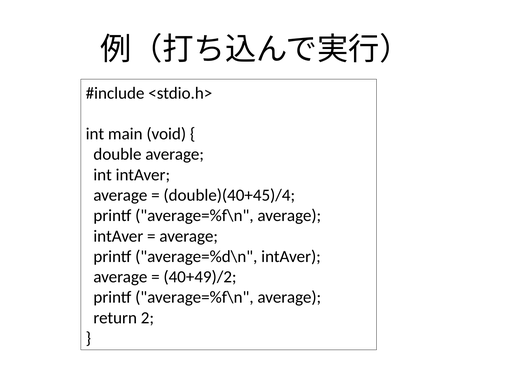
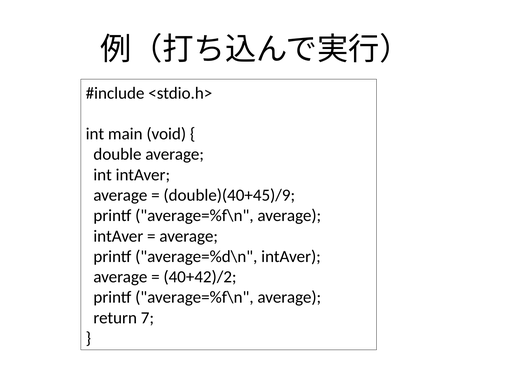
double)(40+45)/4: double)(40+45)/4 -> double)(40+45)/9 (229, 195)
40+49)/2: 40+49)/2 -> 40+42)/2 (200, 277)
2: 2 -> 7 (147, 318)
